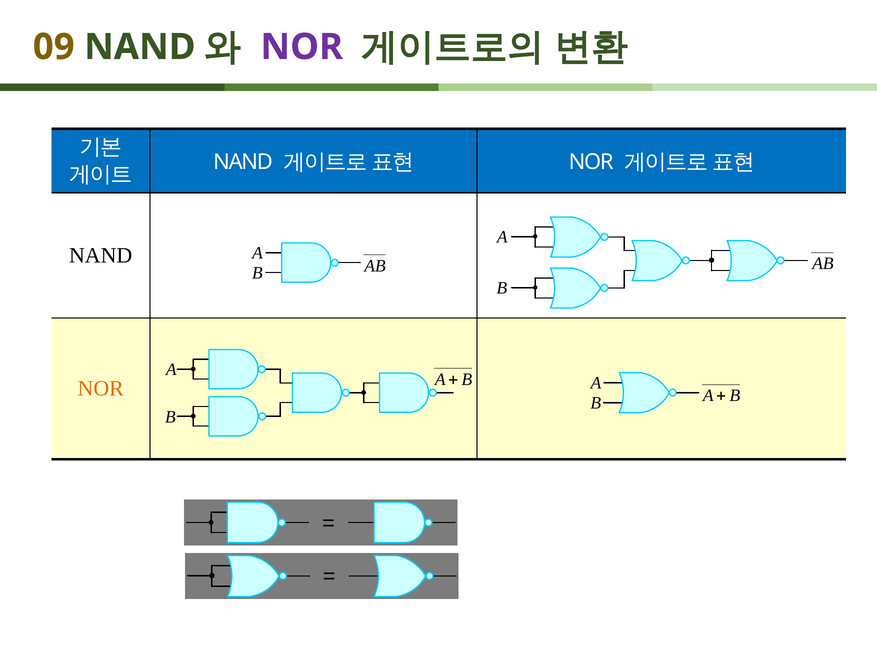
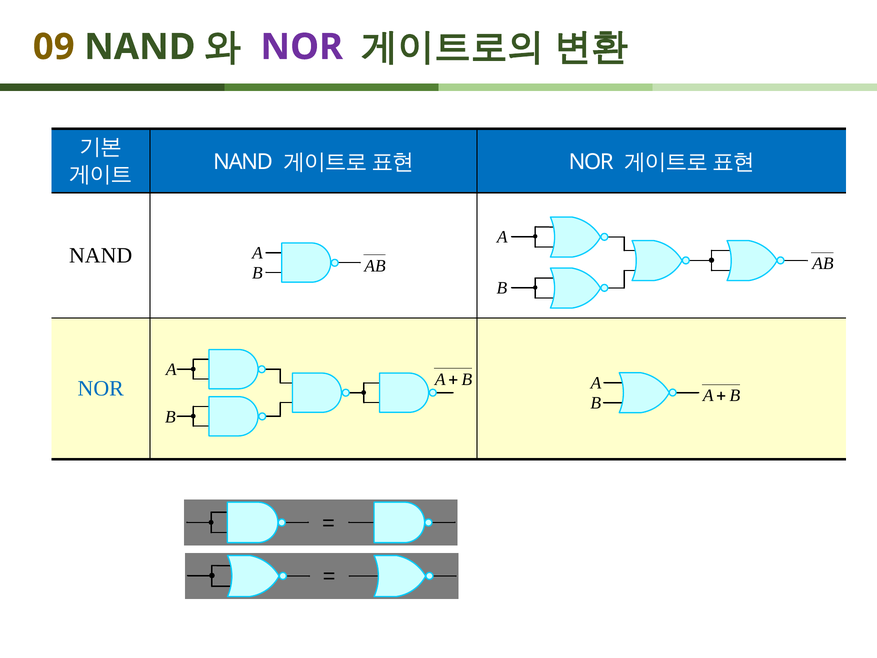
NOR colour: orange -> blue (101, 389)
